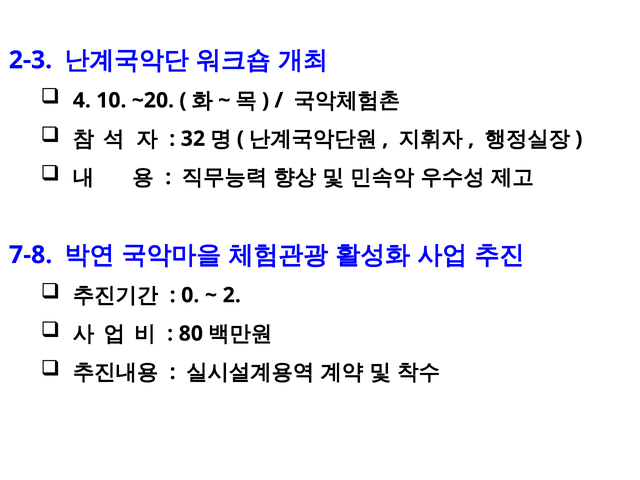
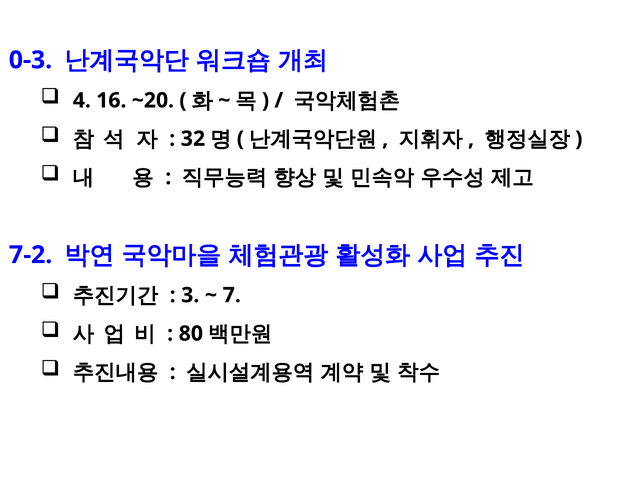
2-3: 2-3 -> 0-3 (30, 60)
10: 10 -> 16 (111, 100)
7-8: 7-8 -> 7-2 (31, 255)
0: 0 -> 3 (190, 295)
2: 2 -> 7 (232, 295)
